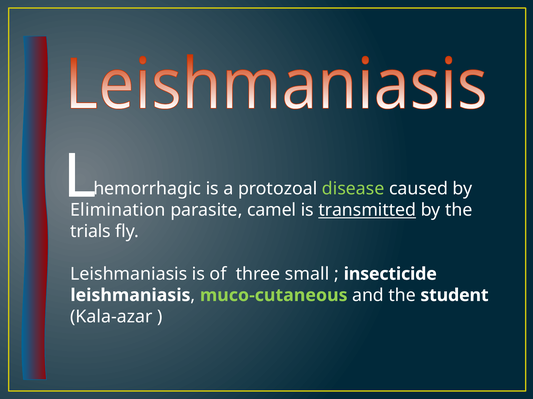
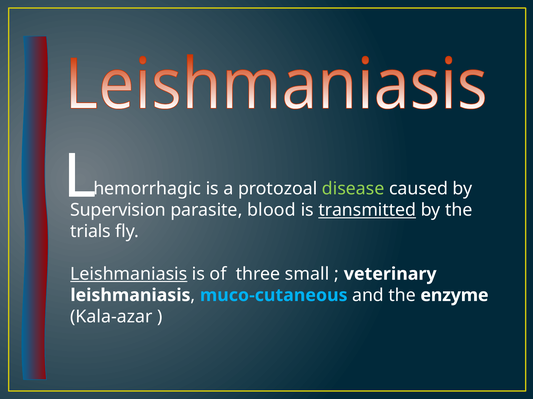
Elimination: Elimination -> Supervision (118, 210)
camel: camel -> blood (271, 210)
Leishmaniasis underline: none -> present (129, 274)
insecticide: insecticide -> veterinary (390, 274)
muco-cutaneous colour: light green -> light blue (274, 296)
student: student -> enzyme (454, 296)
